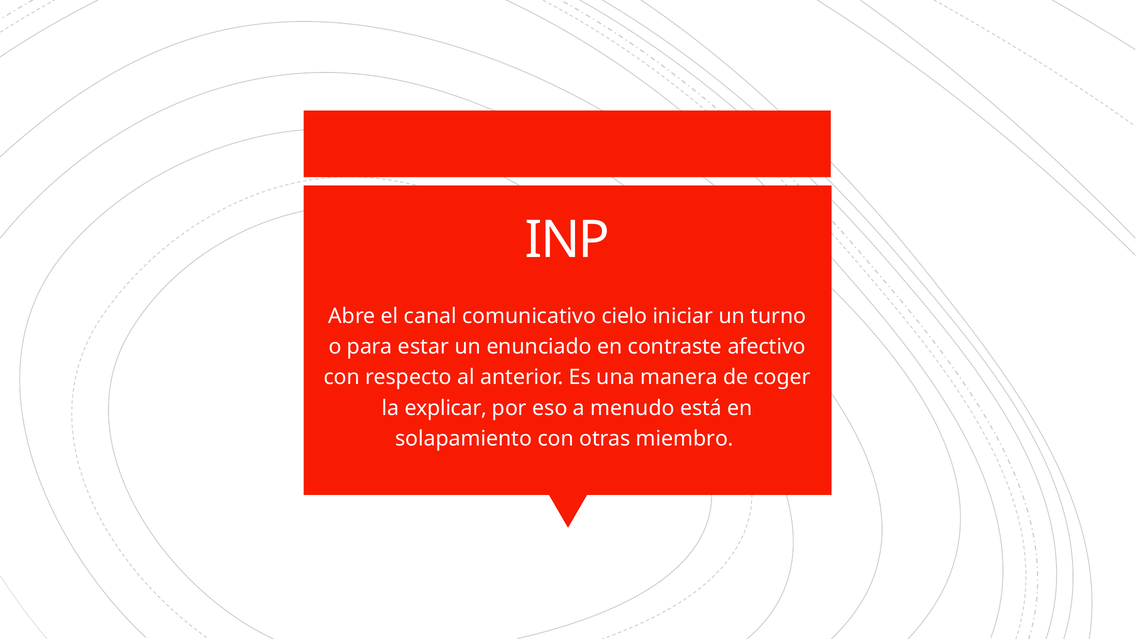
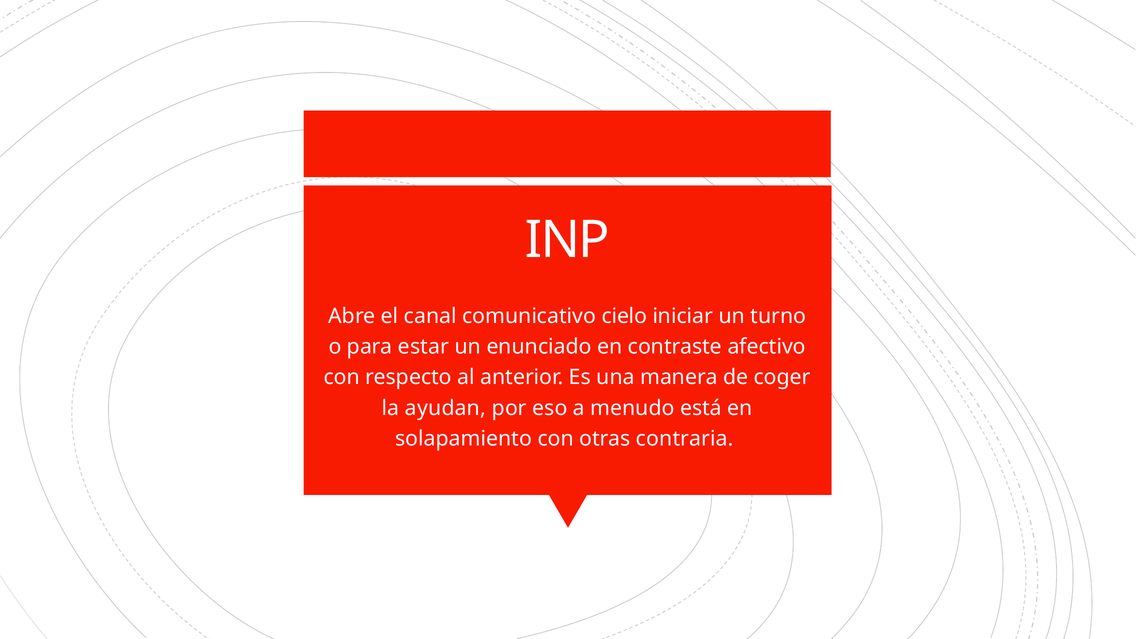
explicar: explicar -> ayudan (445, 408)
miembro: miembro -> contraria (685, 439)
